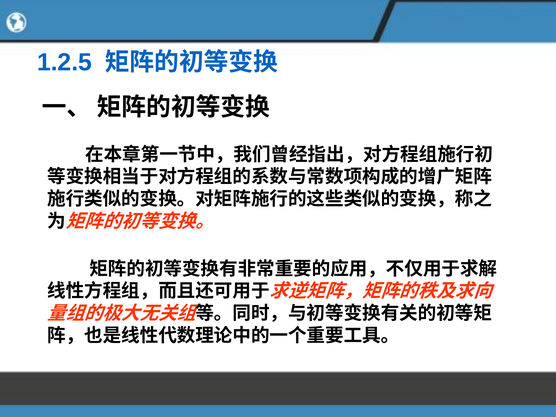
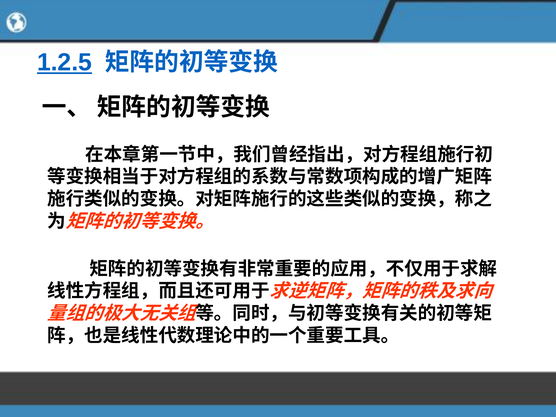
1.2.5 underline: none -> present (64, 62)
